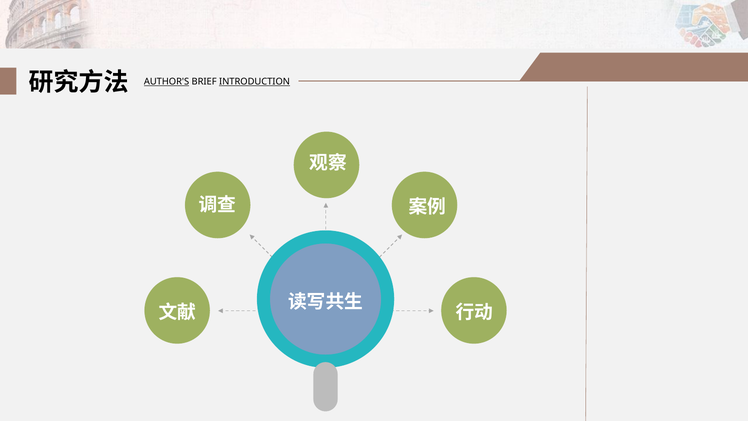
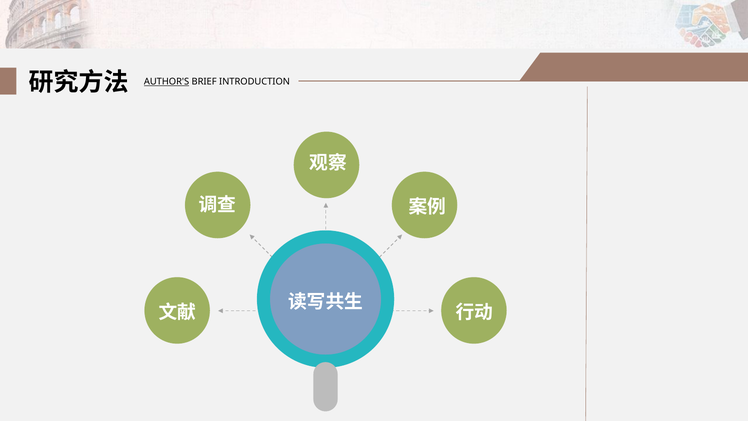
INTRODUCTION underline: present -> none (255, 82)
